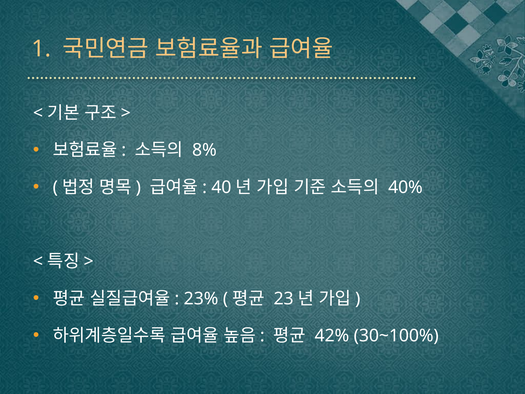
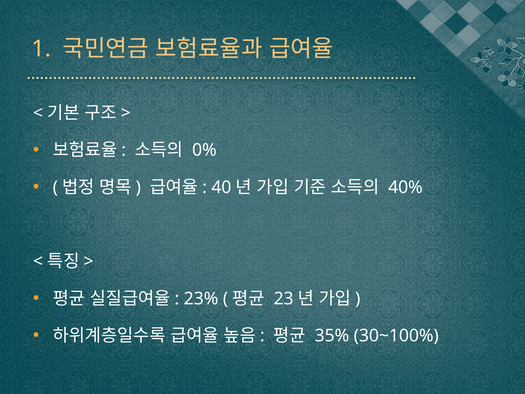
8%: 8% -> 0% (204, 150)
42%: 42% -> 35% (332, 336)
